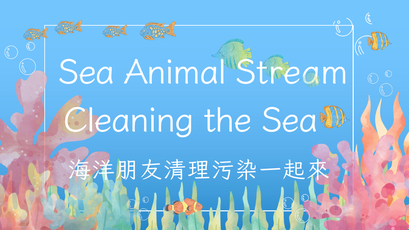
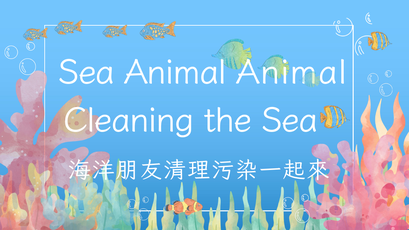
Animal Stream: Stream -> Animal (292, 72)
